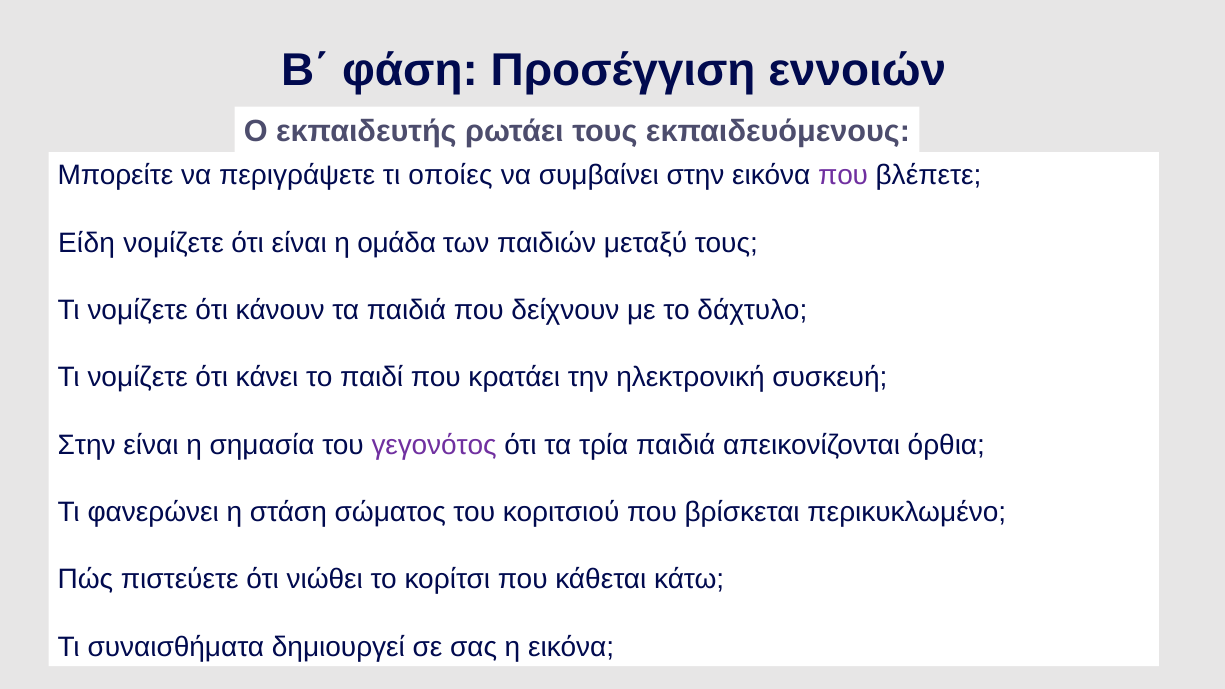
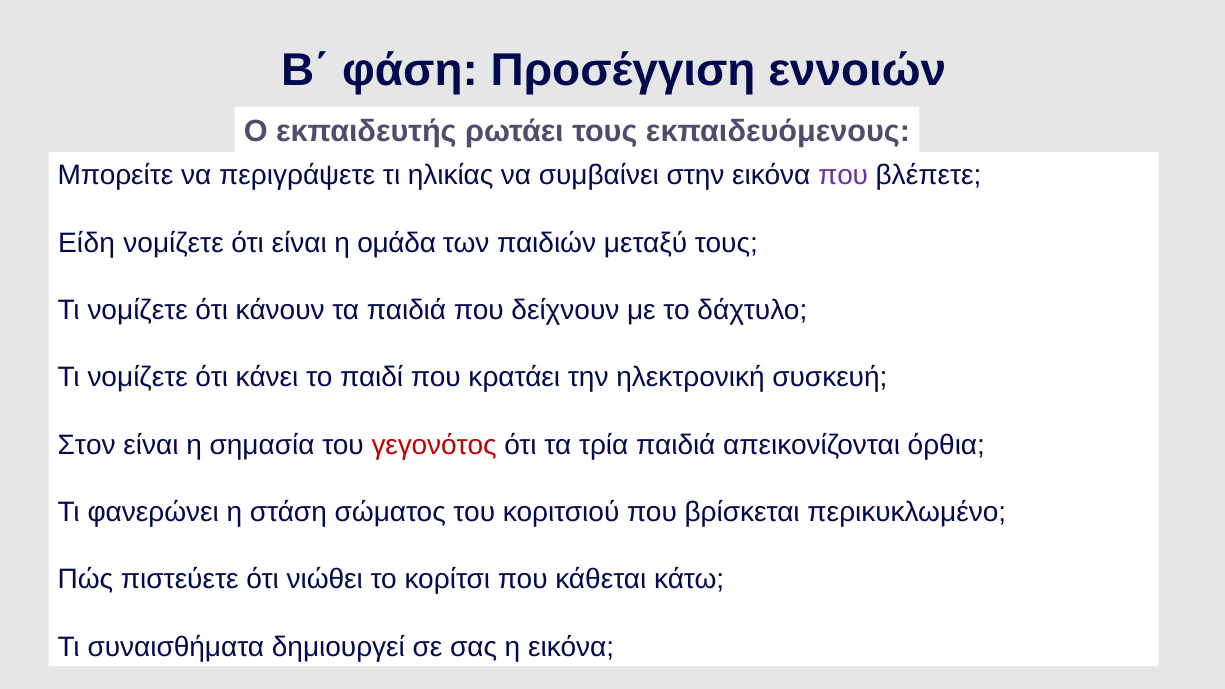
οποίες: οποίες -> ηλικίας (451, 175)
Στην: Στην -> Στον (87, 445)
γεγονότος colour: purple -> red (434, 445)
